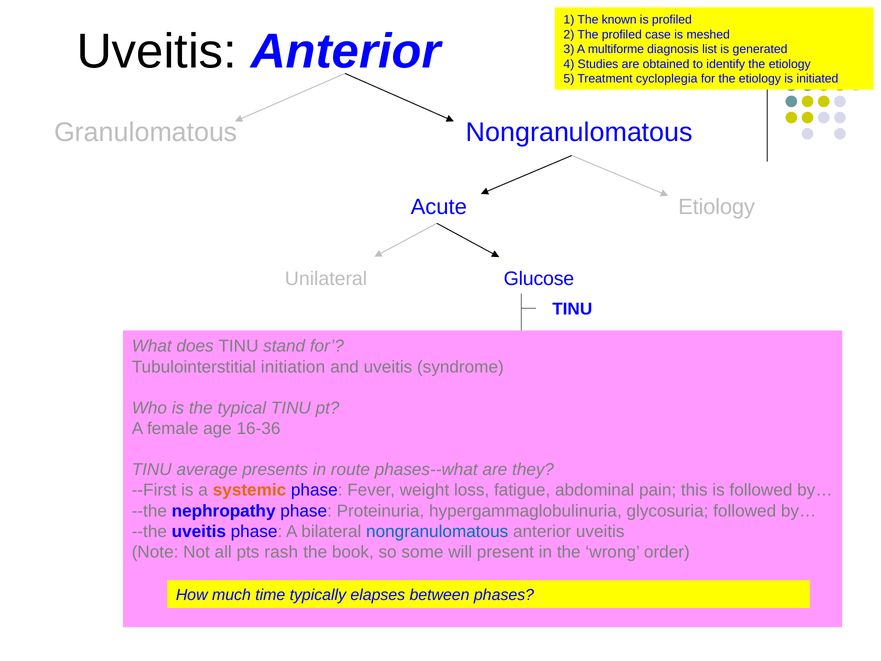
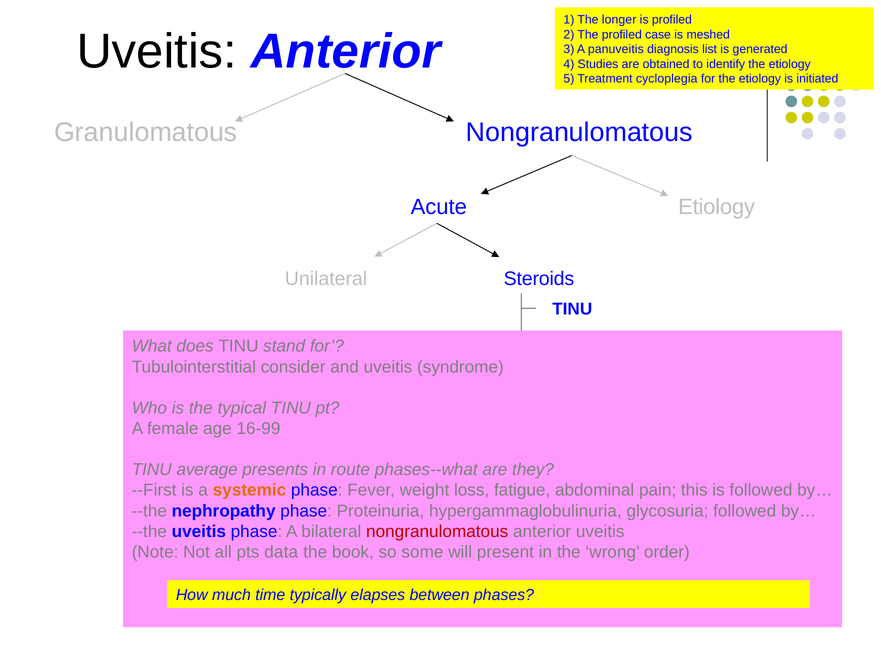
known: known -> longer (619, 20)
multiforme: multiforme -> panuveitis (616, 49)
Glucose: Glucose -> Steroids (539, 278)
initiation: initiation -> consider (293, 367)
16-36: 16-36 -> 16-99 (259, 428)
nongranulomatous colour: blue -> red (437, 531)
rash: rash -> data (281, 552)
